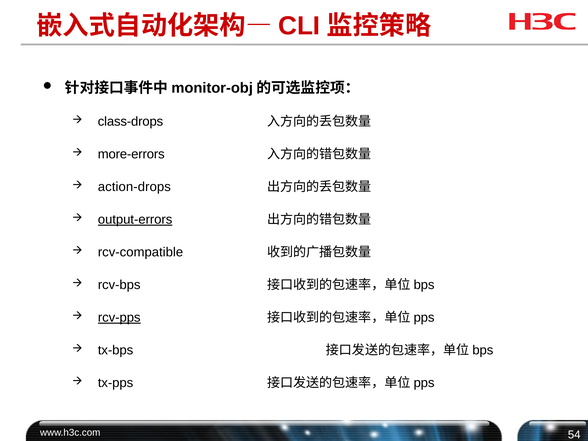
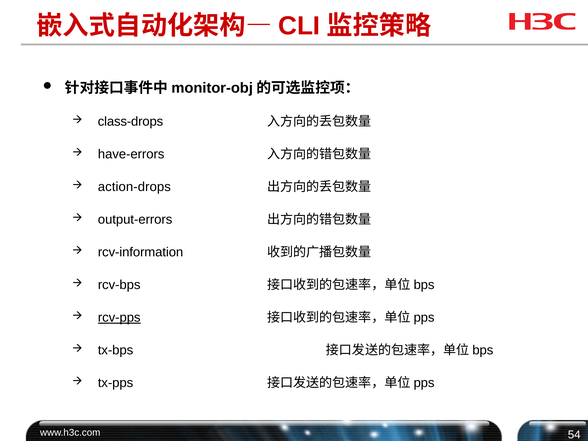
more-errors: more-errors -> have-errors (131, 154)
output-errors underline: present -> none (135, 220)
rcv-compatible: rcv-compatible -> rcv-information (141, 252)
